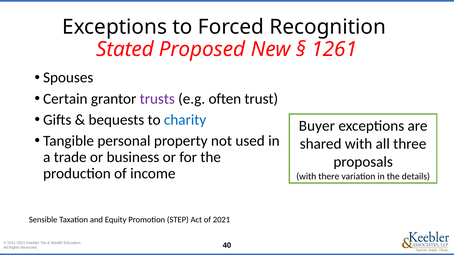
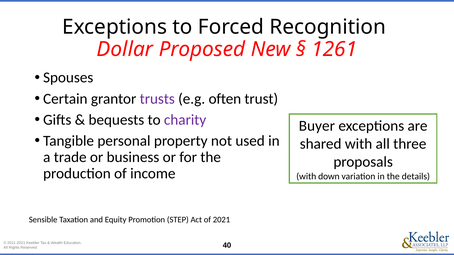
Stated: Stated -> Dollar (125, 49)
charity colour: blue -> purple (185, 120)
there: there -> down (329, 177)
